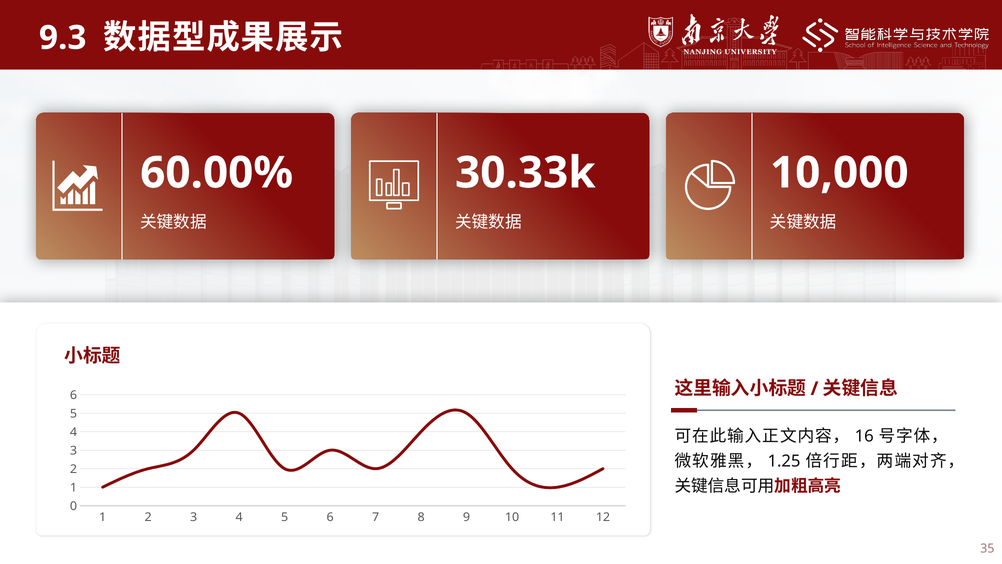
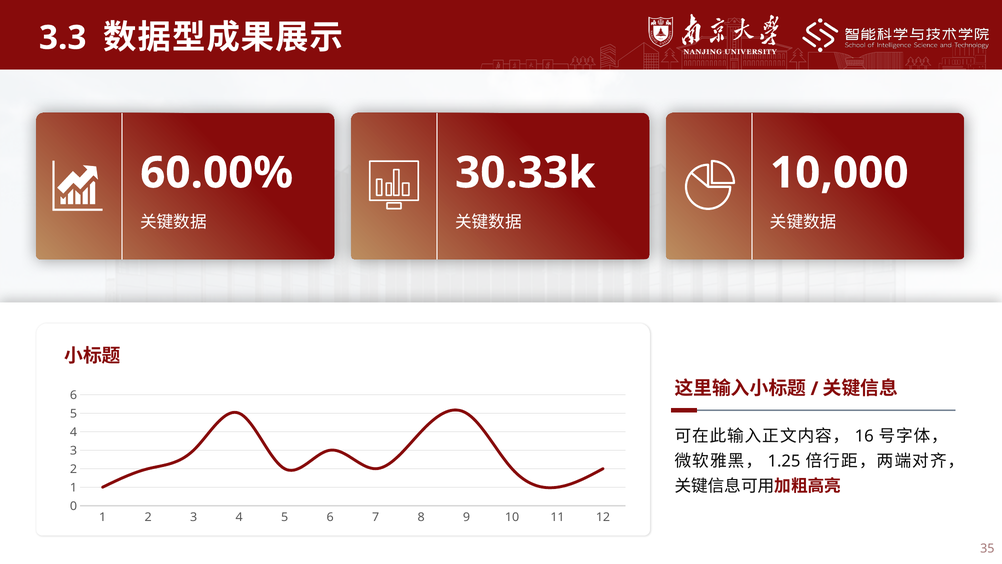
9.3: 9.3 -> 3.3 (63, 38)
